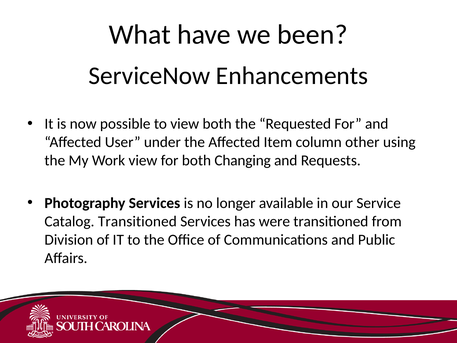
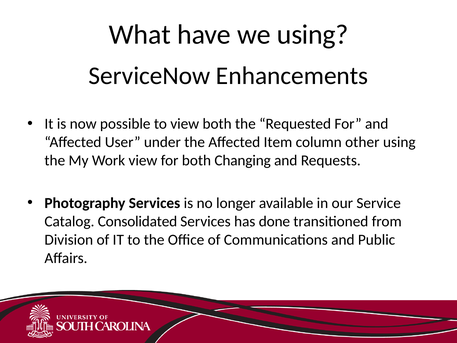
we been: been -> using (313, 35)
Catalog Transitioned: Transitioned -> Consolidated (137, 221)
were: were -> done (274, 221)
